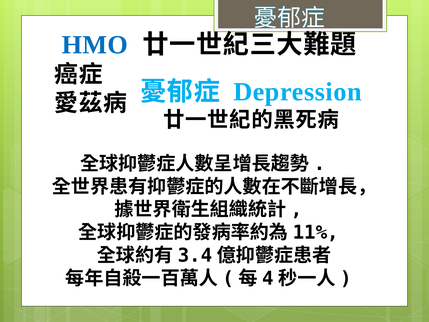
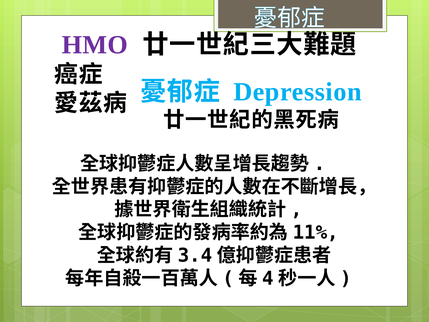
HMO colour: blue -> purple (95, 45)
